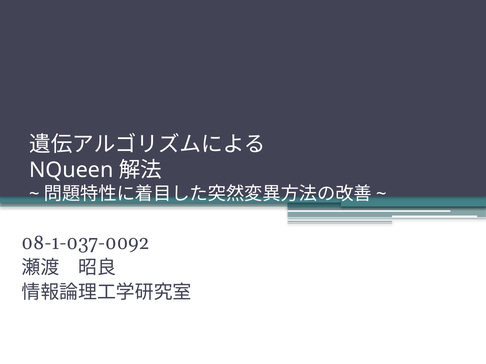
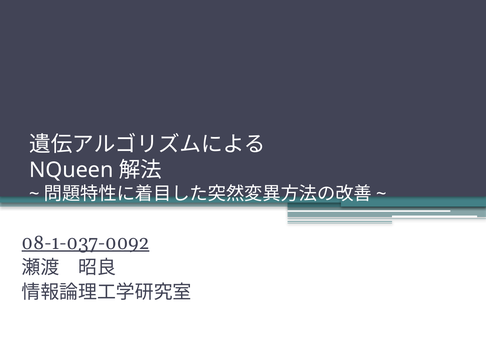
08-1-037-0092 underline: none -> present (86, 243)
